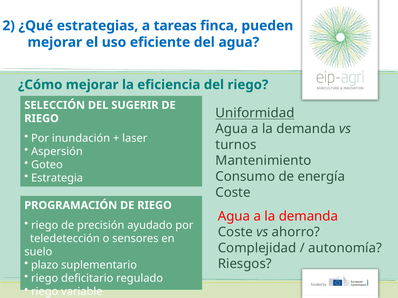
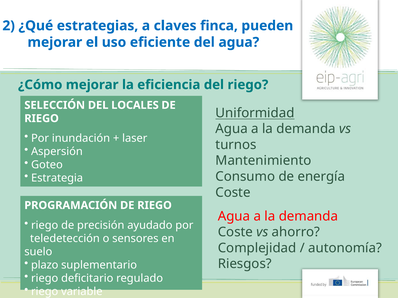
tareas: tareas -> claves (175, 26)
SUGERIR: SUGERIR -> LOCALES (135, 105)
